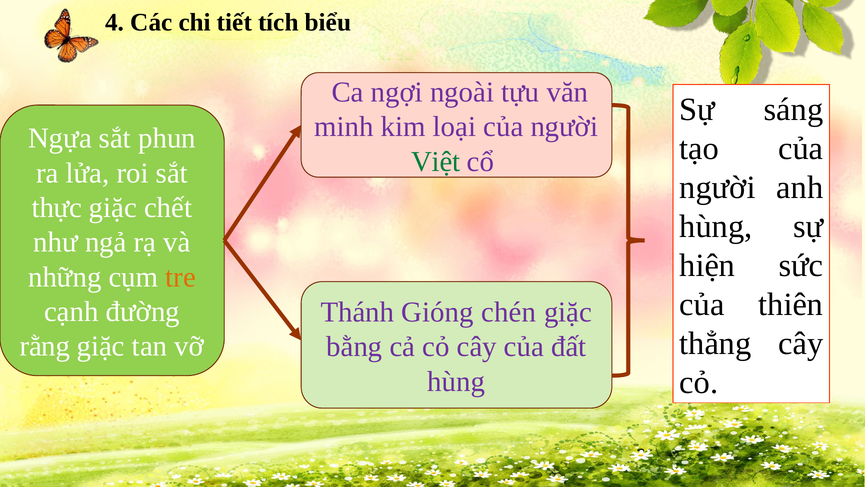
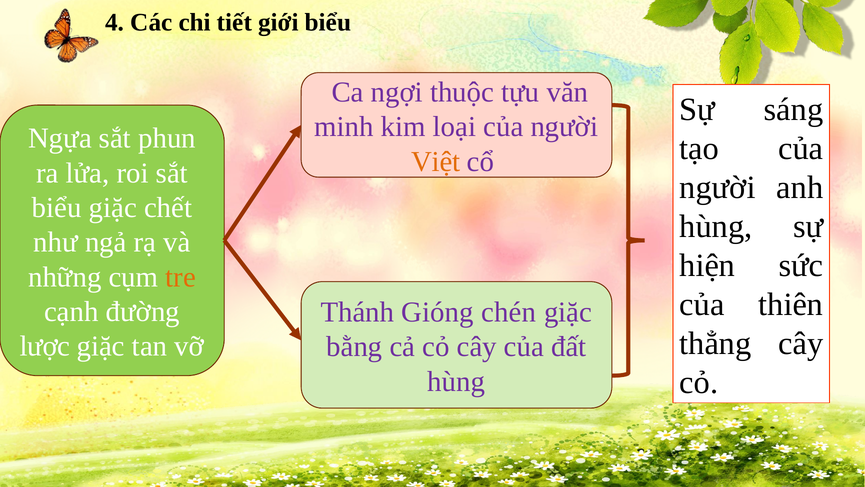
tích: tích -> giới (278, 22)
ngoài: ngoài -> thuộc (462, 92)
Việt colour: green -> orange (436, 161)
thực: thực -> biểu (57, 208)
rằng: rằng -> lược (45, 346)
